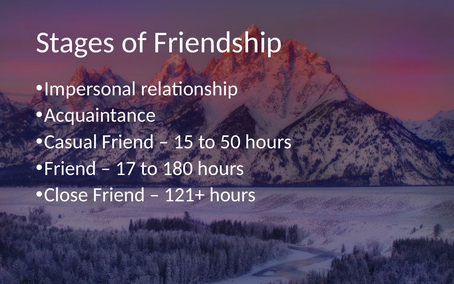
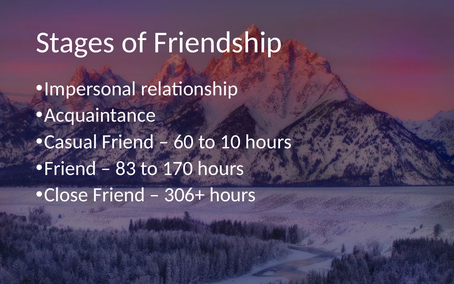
15: 15 -> 60 (184, 142)
50: 50 -> 10 (230, 142)
17: 17 -> 83 (126, 168)
180: 180 -> 170 (178, 168)
121+: 121+ -> 306+ (185, 195)
